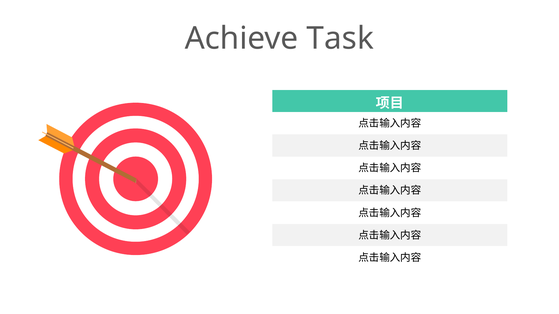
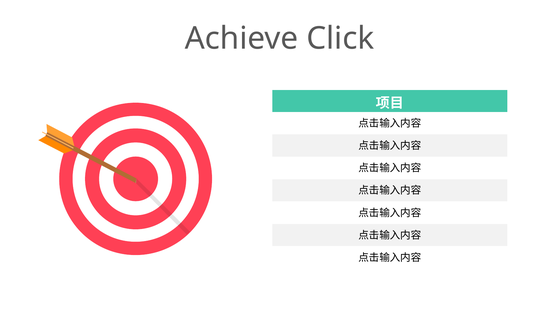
Task: Task -> Click (340, 39)
